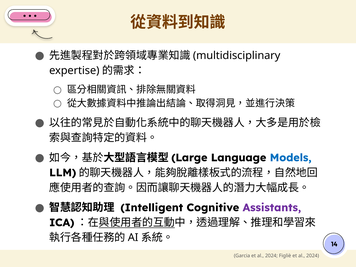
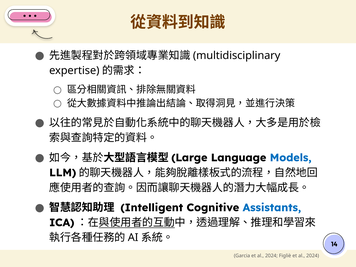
Assistants colour: purple -> blue (272, 208)
